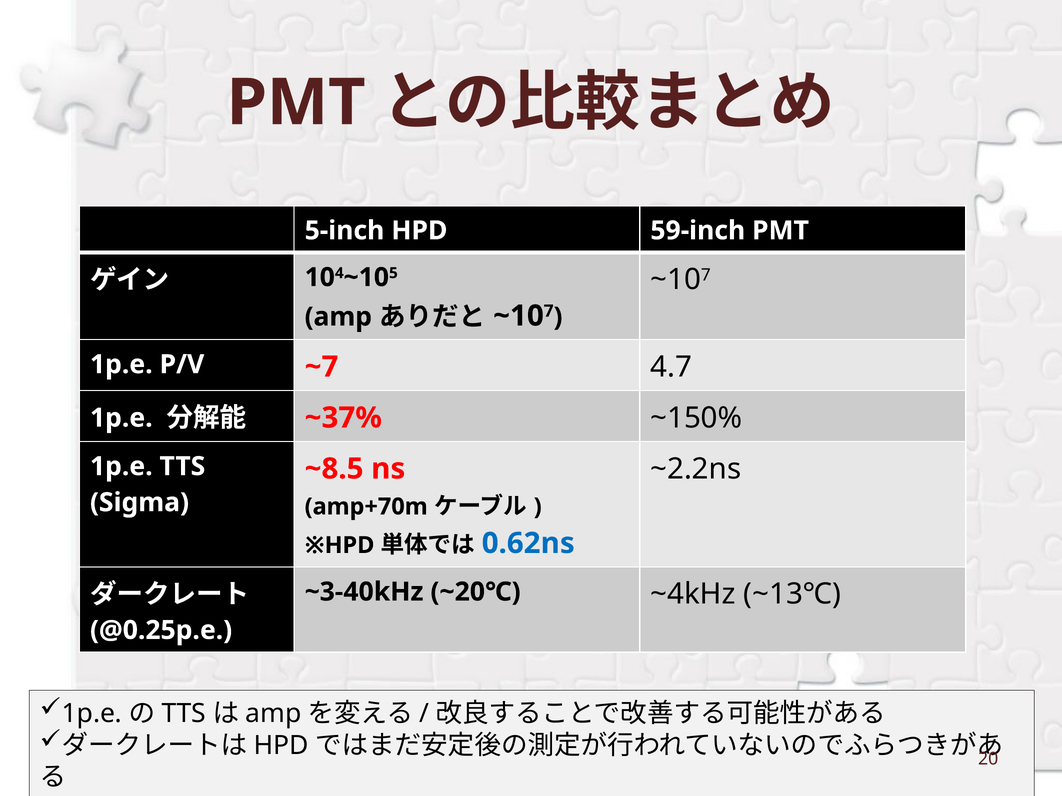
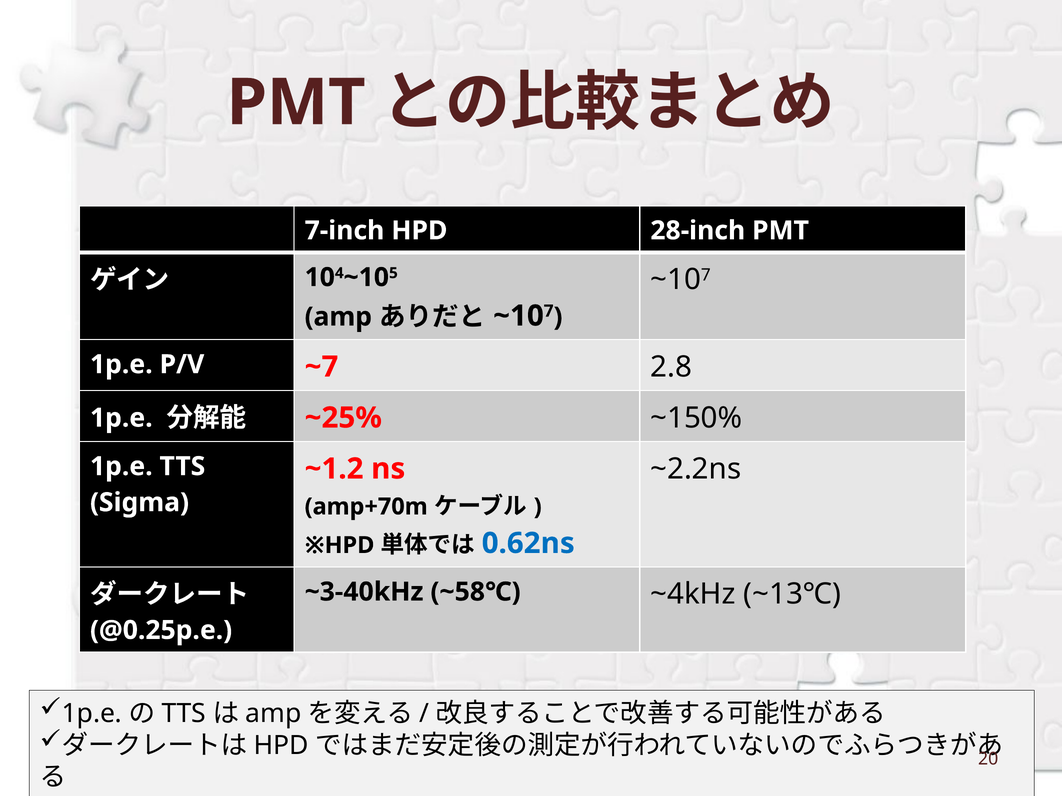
5-inch: 5-inch -> 7-inch (344, 231)
59-inch: 59-inch -> 28-inch (698, 231)
4.7: 4.7 -> 2.8 (671, 367)
~37%: ~37% -> ~25% (343, 418)
~8.5: ~8.5 -> ~1.2 (334, 469)
~20℃: ~20℃ -> ~58℃ (476, 592)
